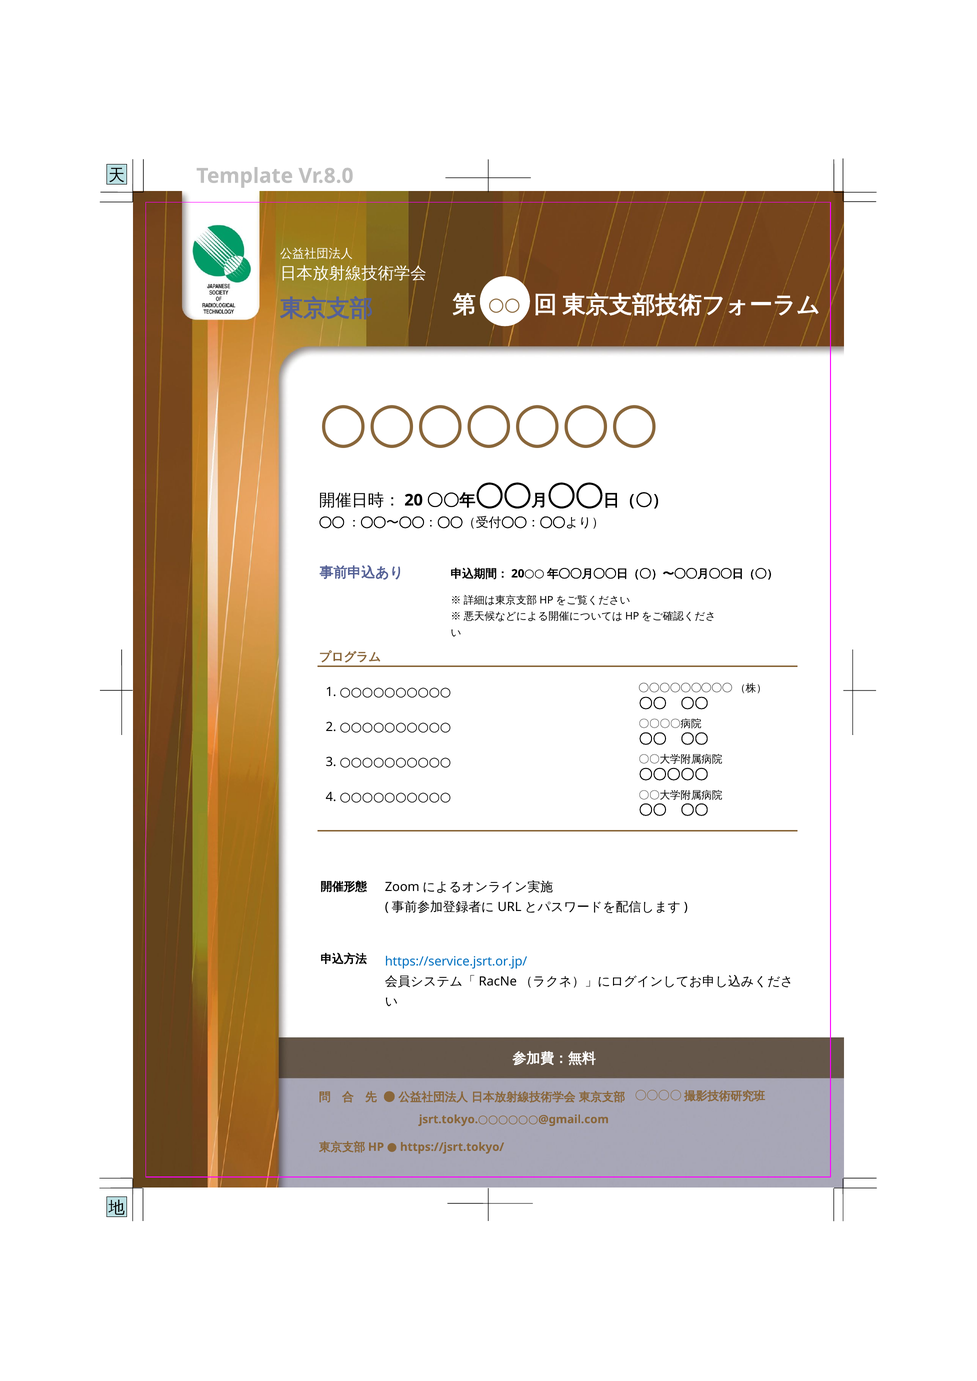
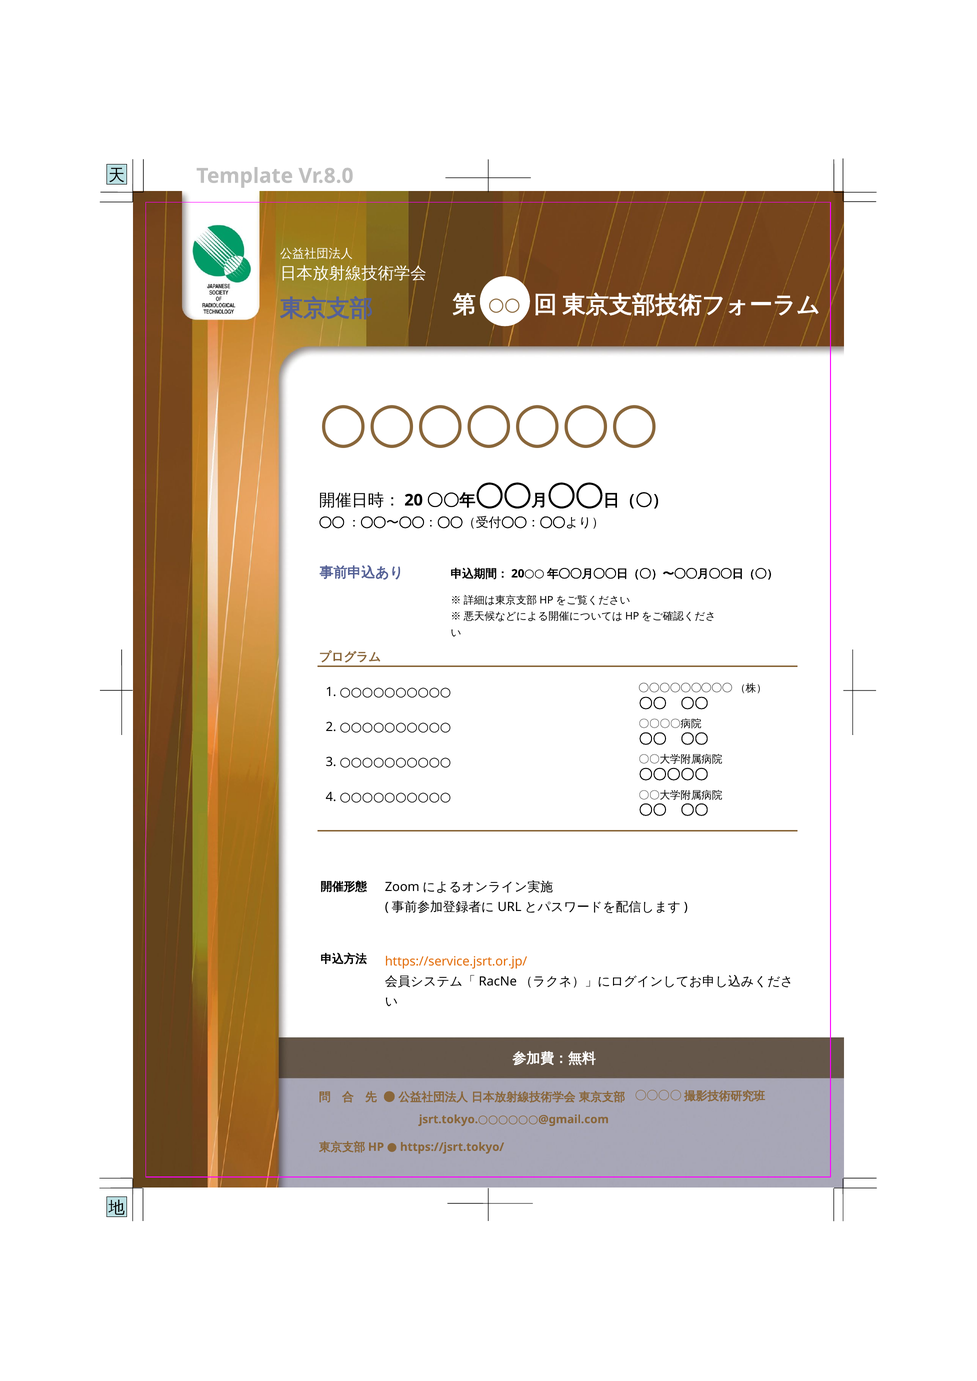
https://service.jsrt.or.jp/ colour: blue -> orange (456, 962)
